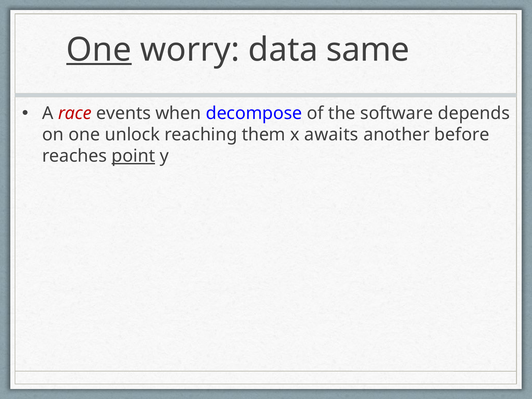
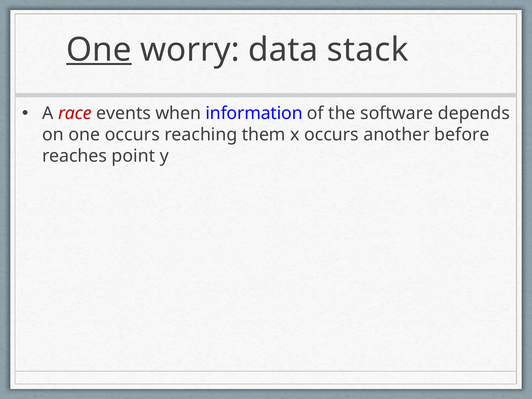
same: same -> stack (368, 50)
decompose: decompose -> information (254, 113)
one unlock: unlock -> occurs (132, 135)
x awaits: awaits -> occurs (331, 135)
point underline: present -> none (133, 156)
